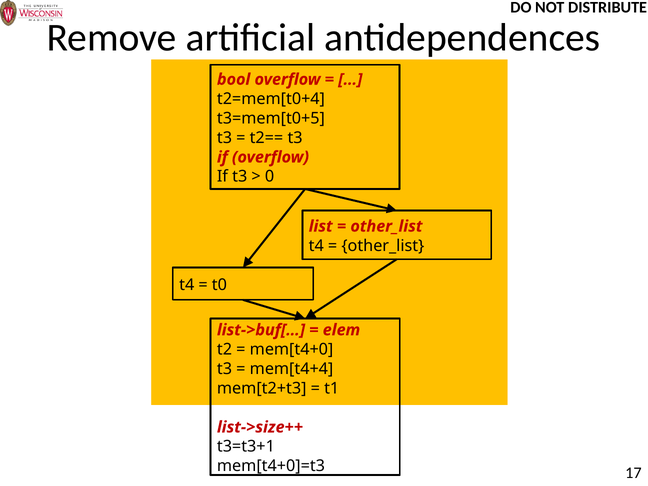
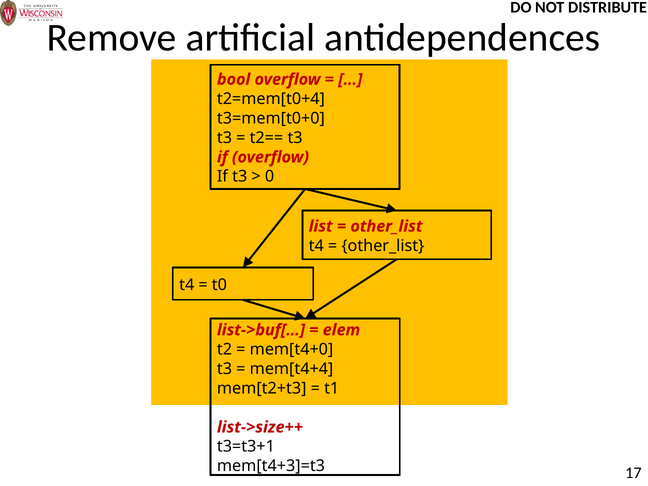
t3=mem[t0+5: t3=mem[t0+5 -> t3=mem[t0+0 (271, 118)
mem[t4+0]=t3: mem[t4+0]=t3 -> mem[t4+3]=t3 (271, 466)
